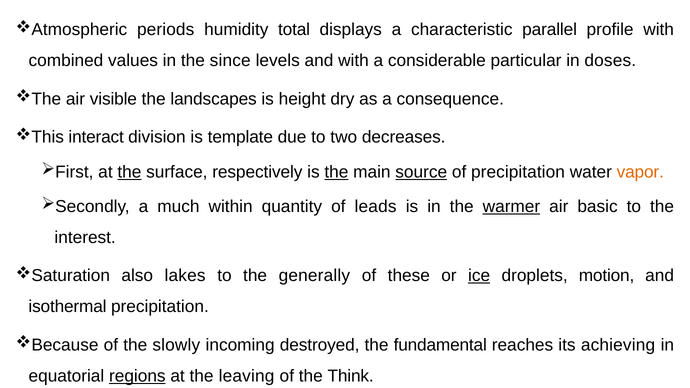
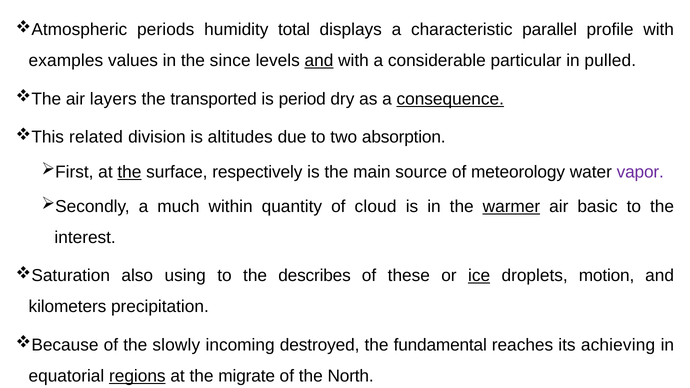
combined: combined -> examples (66, 61)
and underline: none -> present (319, 61)
doses: doses -> pulled (610, 61)
visible: visible -> layers (113, 99)
landscapes: landscapes -> transported (214, 99)
height: height -> period (302, 99)
consequence underline: none -> present (450, 99)
interact: interact -> related (96, 137)
template: template -> altitudes (240, 137)
decreases: decreases -> absorption (404, 137)
the underline: present -> none (336, 172)
source underline: present -> none (421, 172)
of precipitation: precipitation -> meteorology (518, 172)
vapor colour: orange -> purple (640, 172)
leads: leads -> cloud (376, 207)
lakes: lakes -> using (185, 276)
generally: generally -> describes (315, 276)
isothermal: isothermal -> kilometers (67, 307)
leaving: leaving -> migrate (247, 376)
Think: Think -> North (351, 376)
